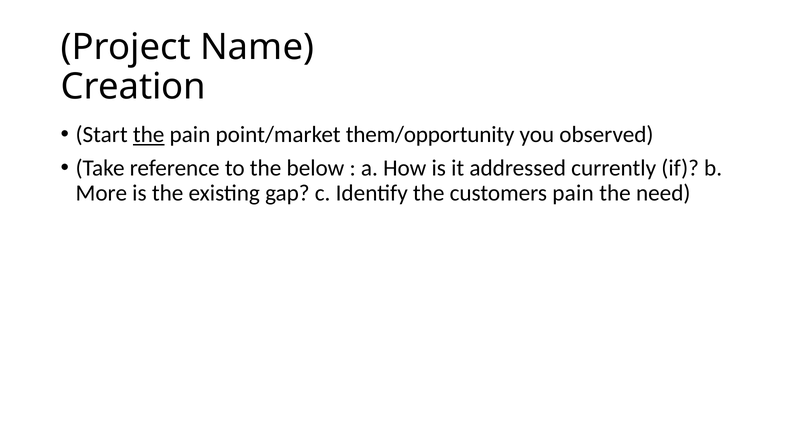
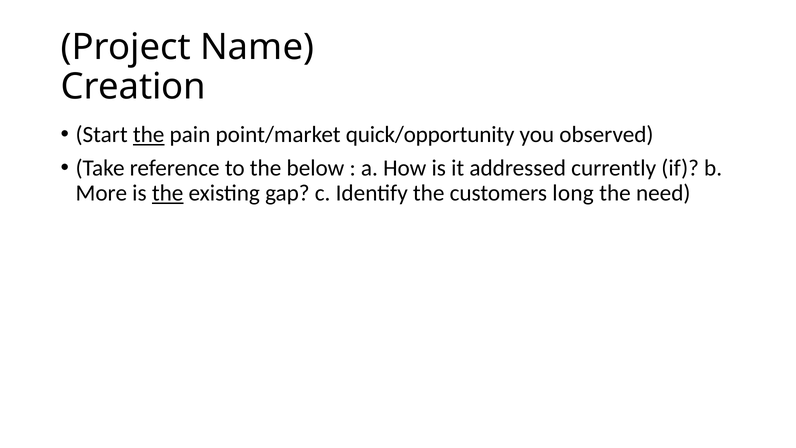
them/opportunity: them/opportunity -> quick/opportunity (430, 135)
the underline: none -> present (168, 193)
customers pain: pain -> long (573, 193)
